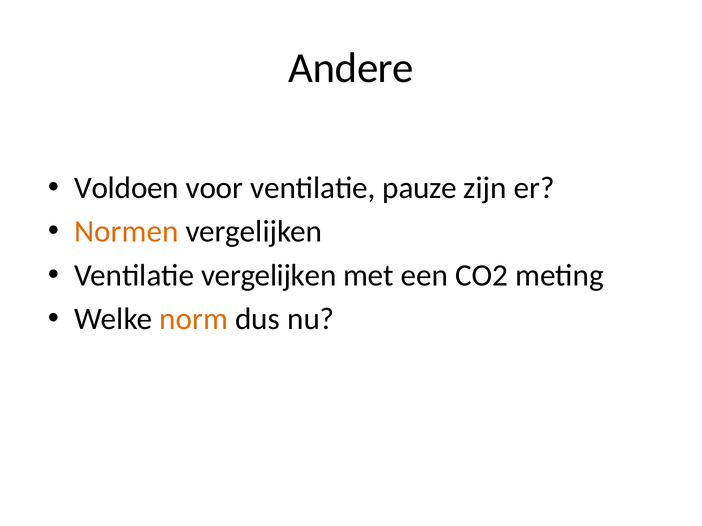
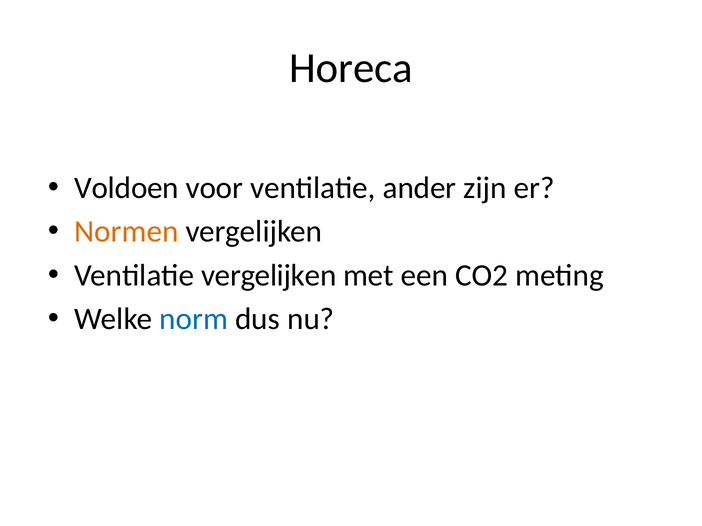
Andere: Andere -> Horeca (351, 68)
pauze: pauze -> ander (420, 188)
norm colour: orange -> blue (194, 319)
